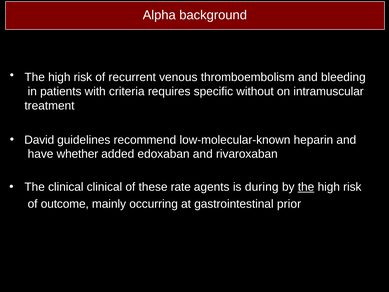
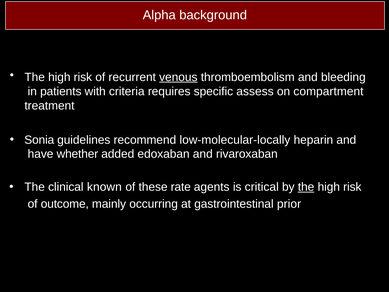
venous underline: none -> present (178, 77)
without: without -> assess (255, 91)
intramuscular: intramuscular -> compartment (328, 91)
David: David -> Sonia (39, 140)
low-molecular-known: low-molecular-known -> low-molecular-locally (235, 140)
clinical clinical: clinical -> known (104, 187)
during: during -> critical (262, 187)
